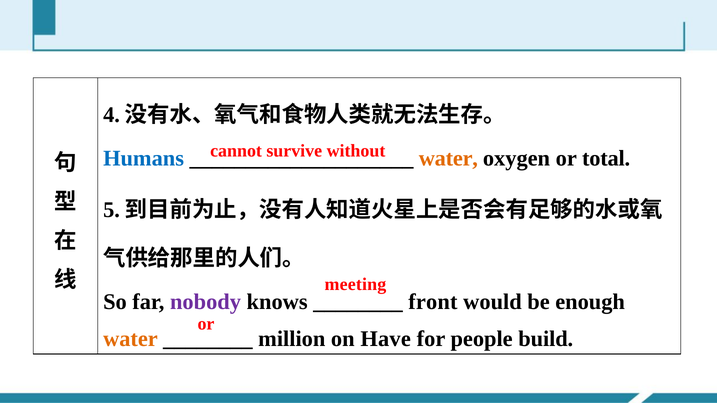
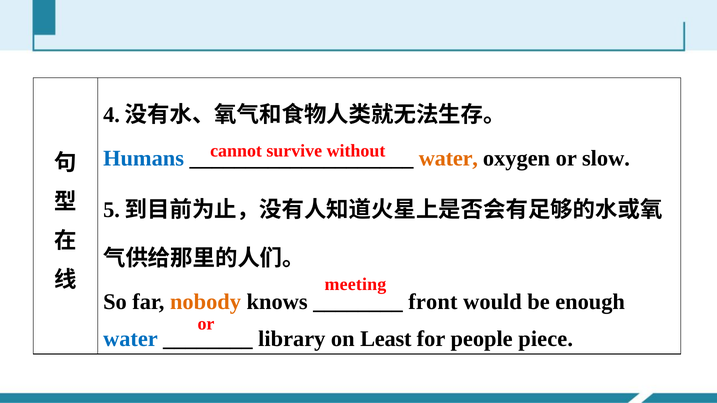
total: total -> slow (606, 159)
nobody colour: purple -> orange (206, 302)
water colour: orange -> blue (130, 339)
million: million -> library (292, 339)
Have: Have -> Least (386, 339)
build: build -> piece (546, 339)
